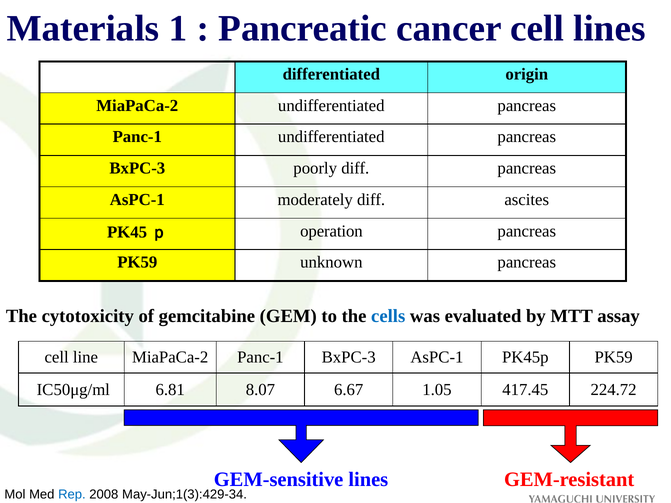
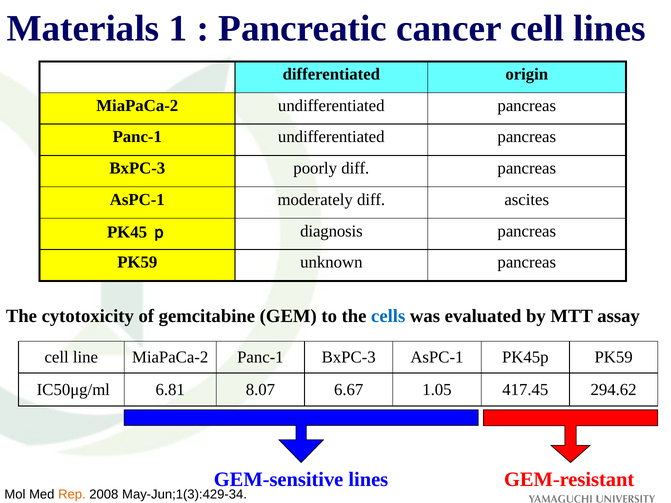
operation: operation -> diagnosis (331, 231)
224.72: 224.72 -> 294.62 (614, 390)
Rep colour: blue -> orange (72, 495)
